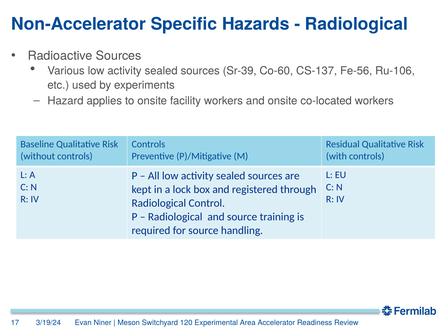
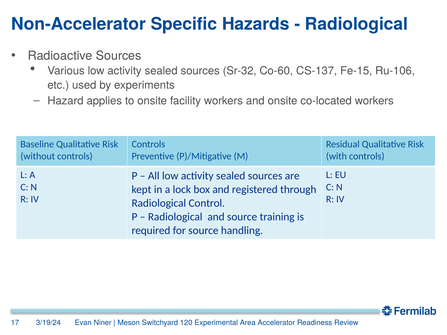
Sr-39: Sr-39 -> Sr-32 (240, 71)
Fe-56: Fe-56 -> Fe-15 (356, 71)
